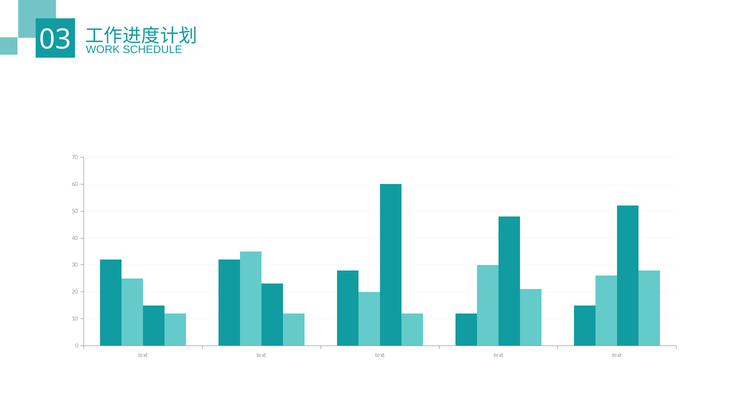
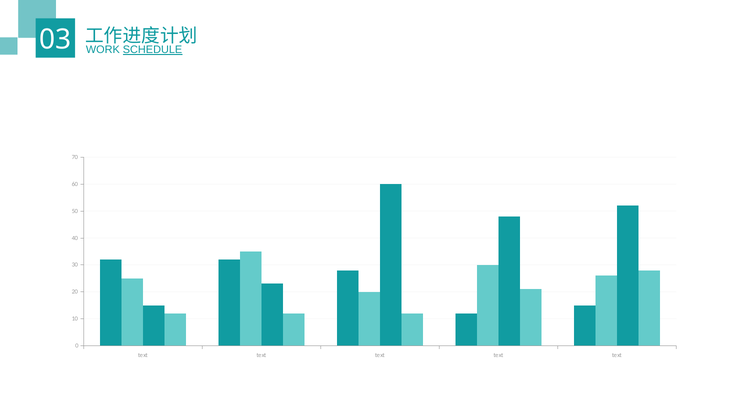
SCHEDULE underline: none -> present (153, 50)
